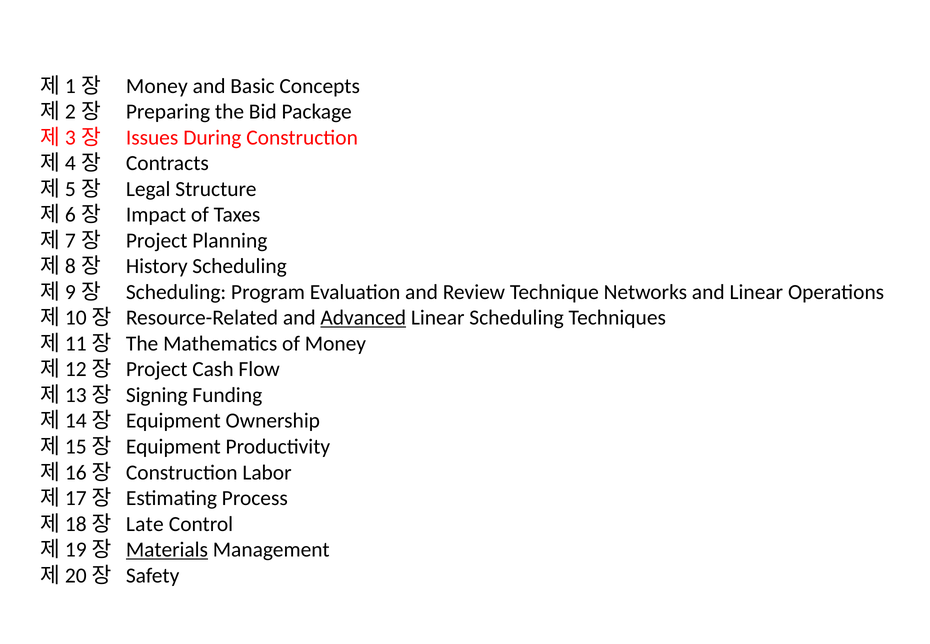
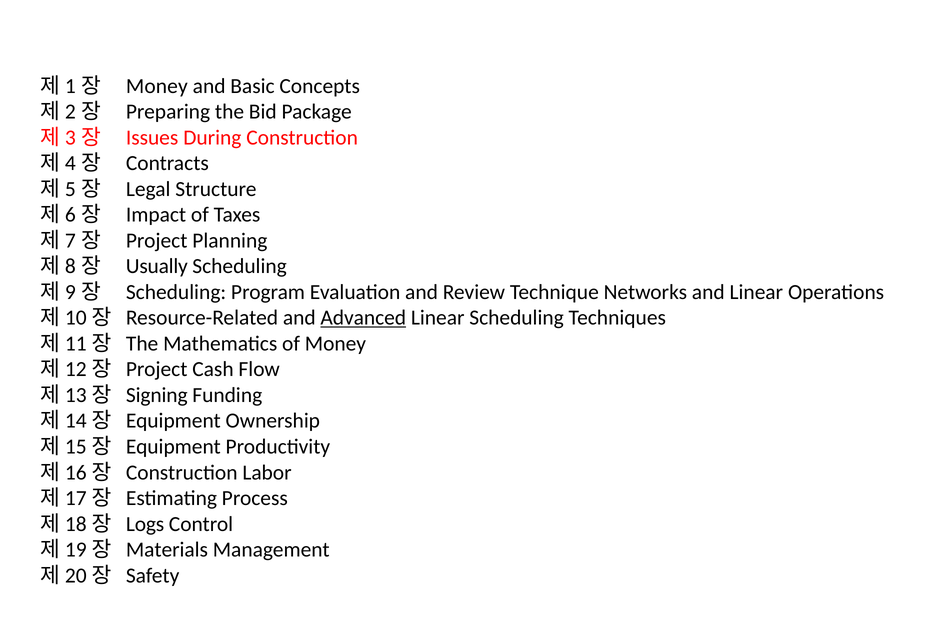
History: History -> Usually (157, 266)
Late: Late -> Logs (145, 524)
Materials underline: present -> none (167, 550)
